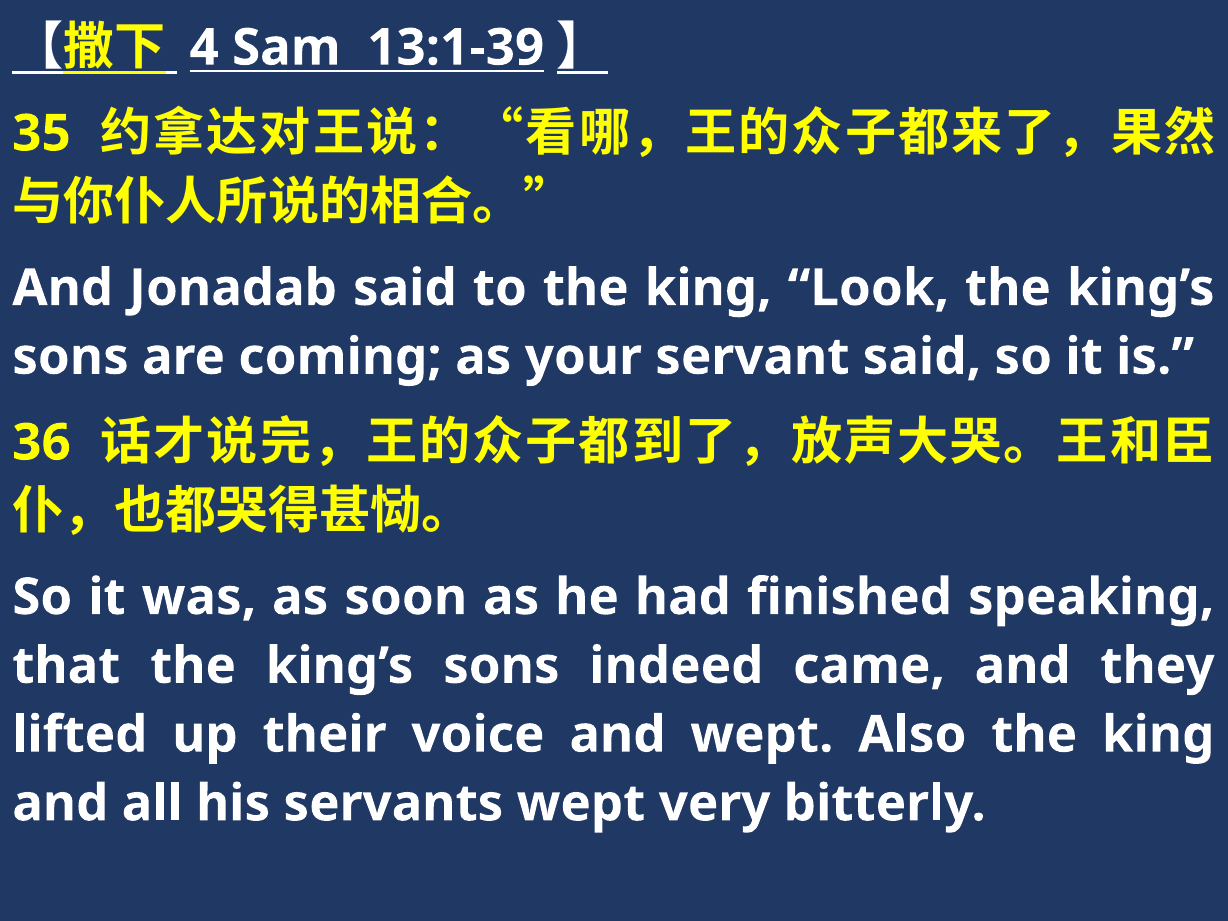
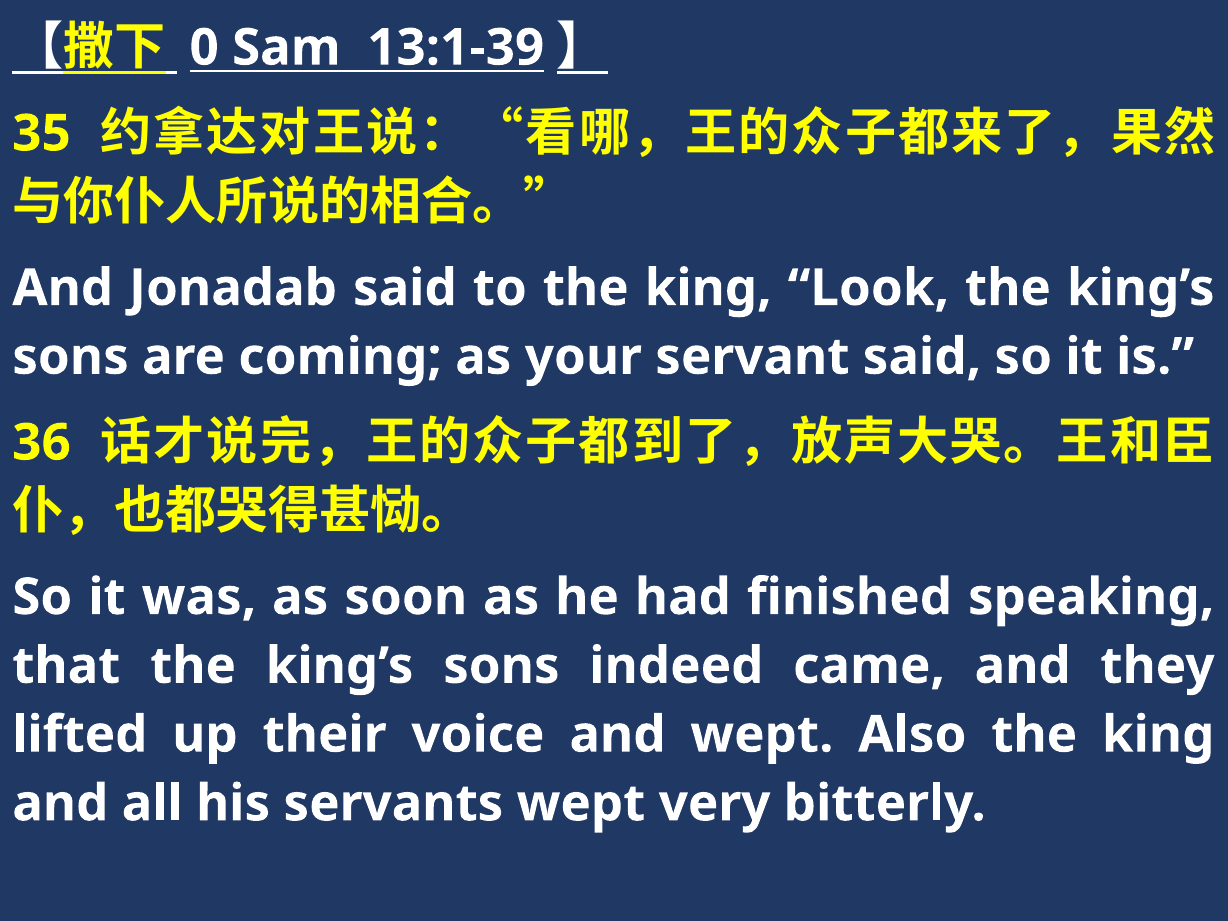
4: 4 -> 0 (204, 48)
